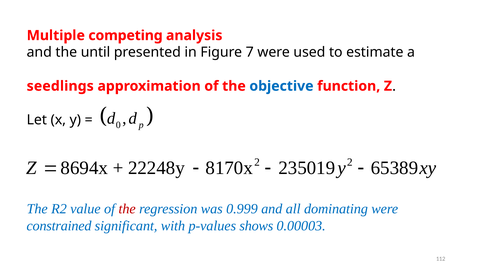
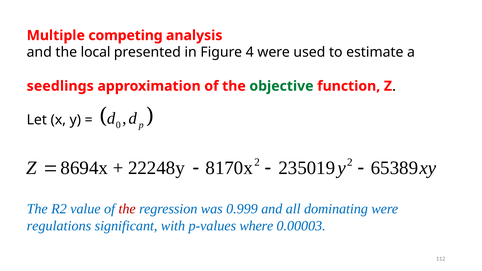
until: until -> local (96, 52)
7: 7 -> 4 (250, 52)
objective colour: blue -> green (281, 86)
constrained: constrained -> regulations (59, 226)
shows: shows -> where (256, 226)
